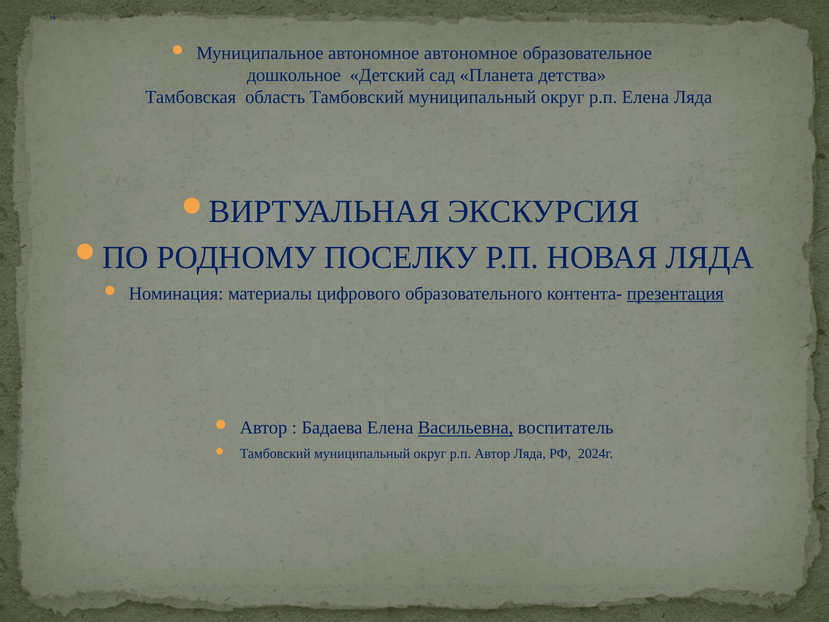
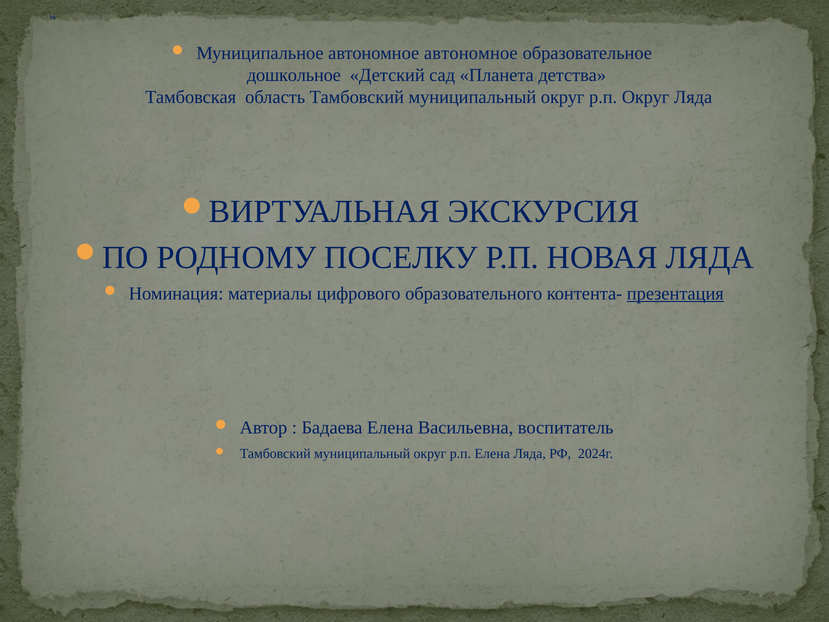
р.п Елена: Елена -> Округ (646, 97)
Васильевна underline: present -> none (466, 428)
р.п Автор: Автор -> Елена (492, 454)
